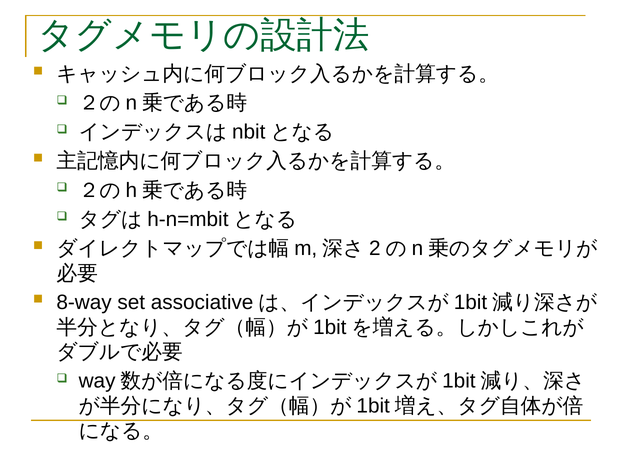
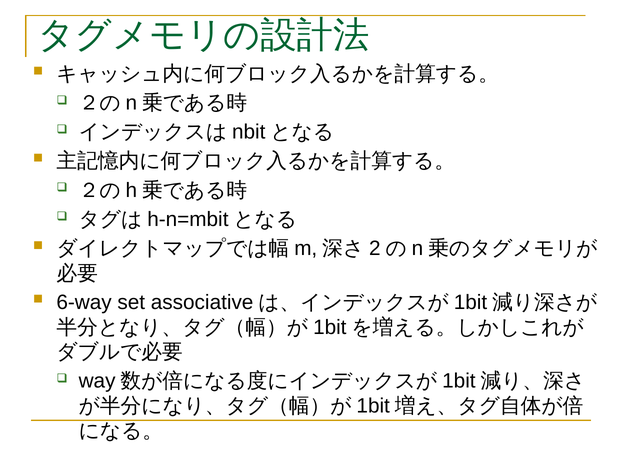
8-way: 8-way -> 6-way (84, 302)
